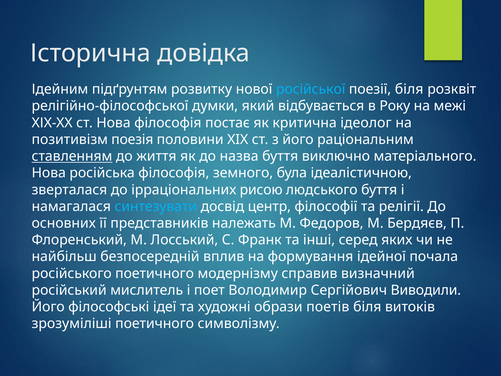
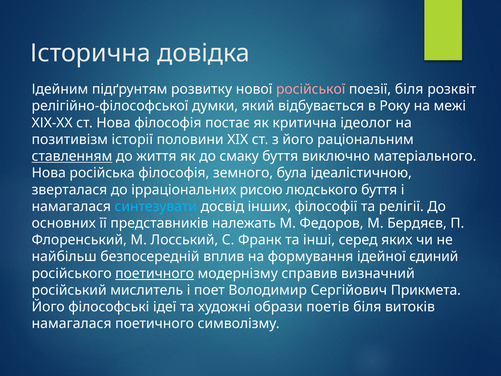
російської colour: light blue -> pink (311, 89)
поезія: поезія -> історії (132, 139)
назва: назва -> смаку (239, 156)
центр: центр -> інших (269, 206)
почала: почала -> єдиний (434, 257)
поетичного underline: none -> present (155, 273)
Виводили: Виводили -> Прикмета (426, 290)
зрозуміліші: зрозуміліші -> намагалася (72, 323)
